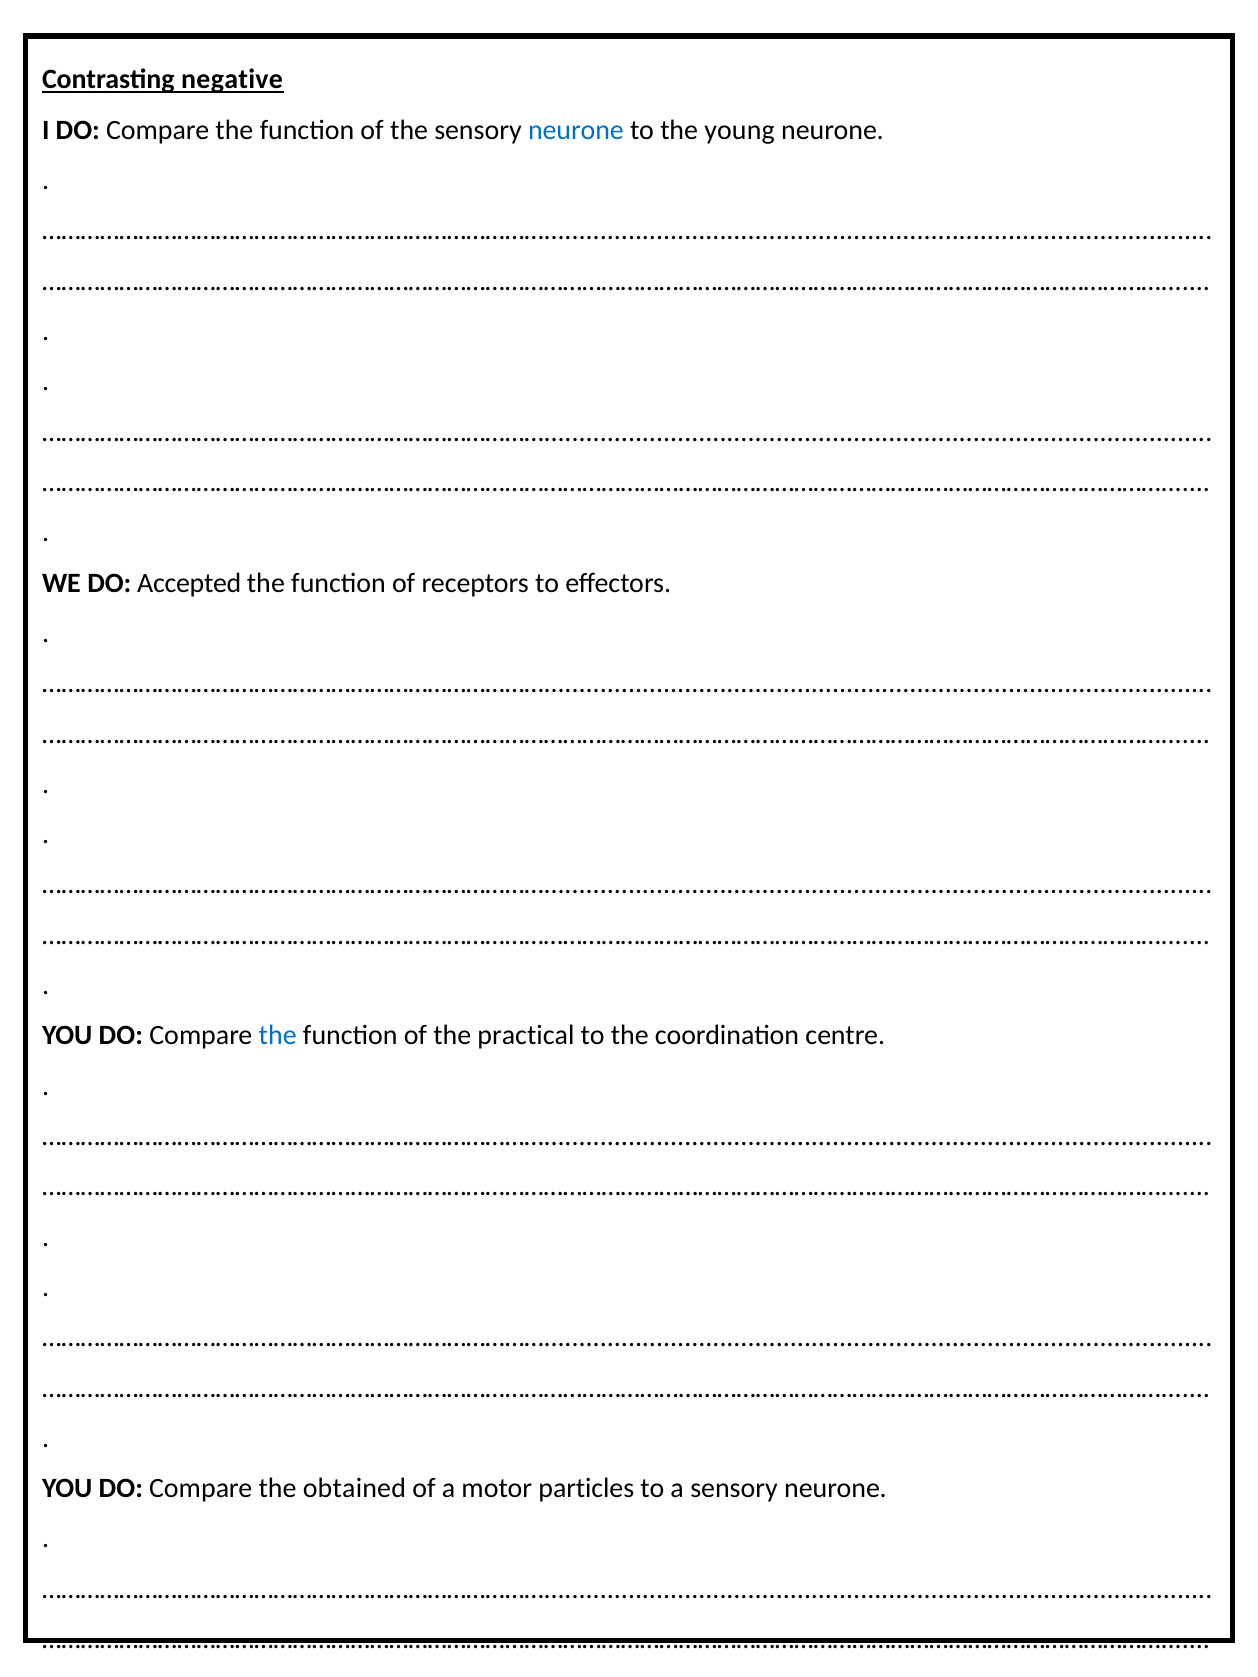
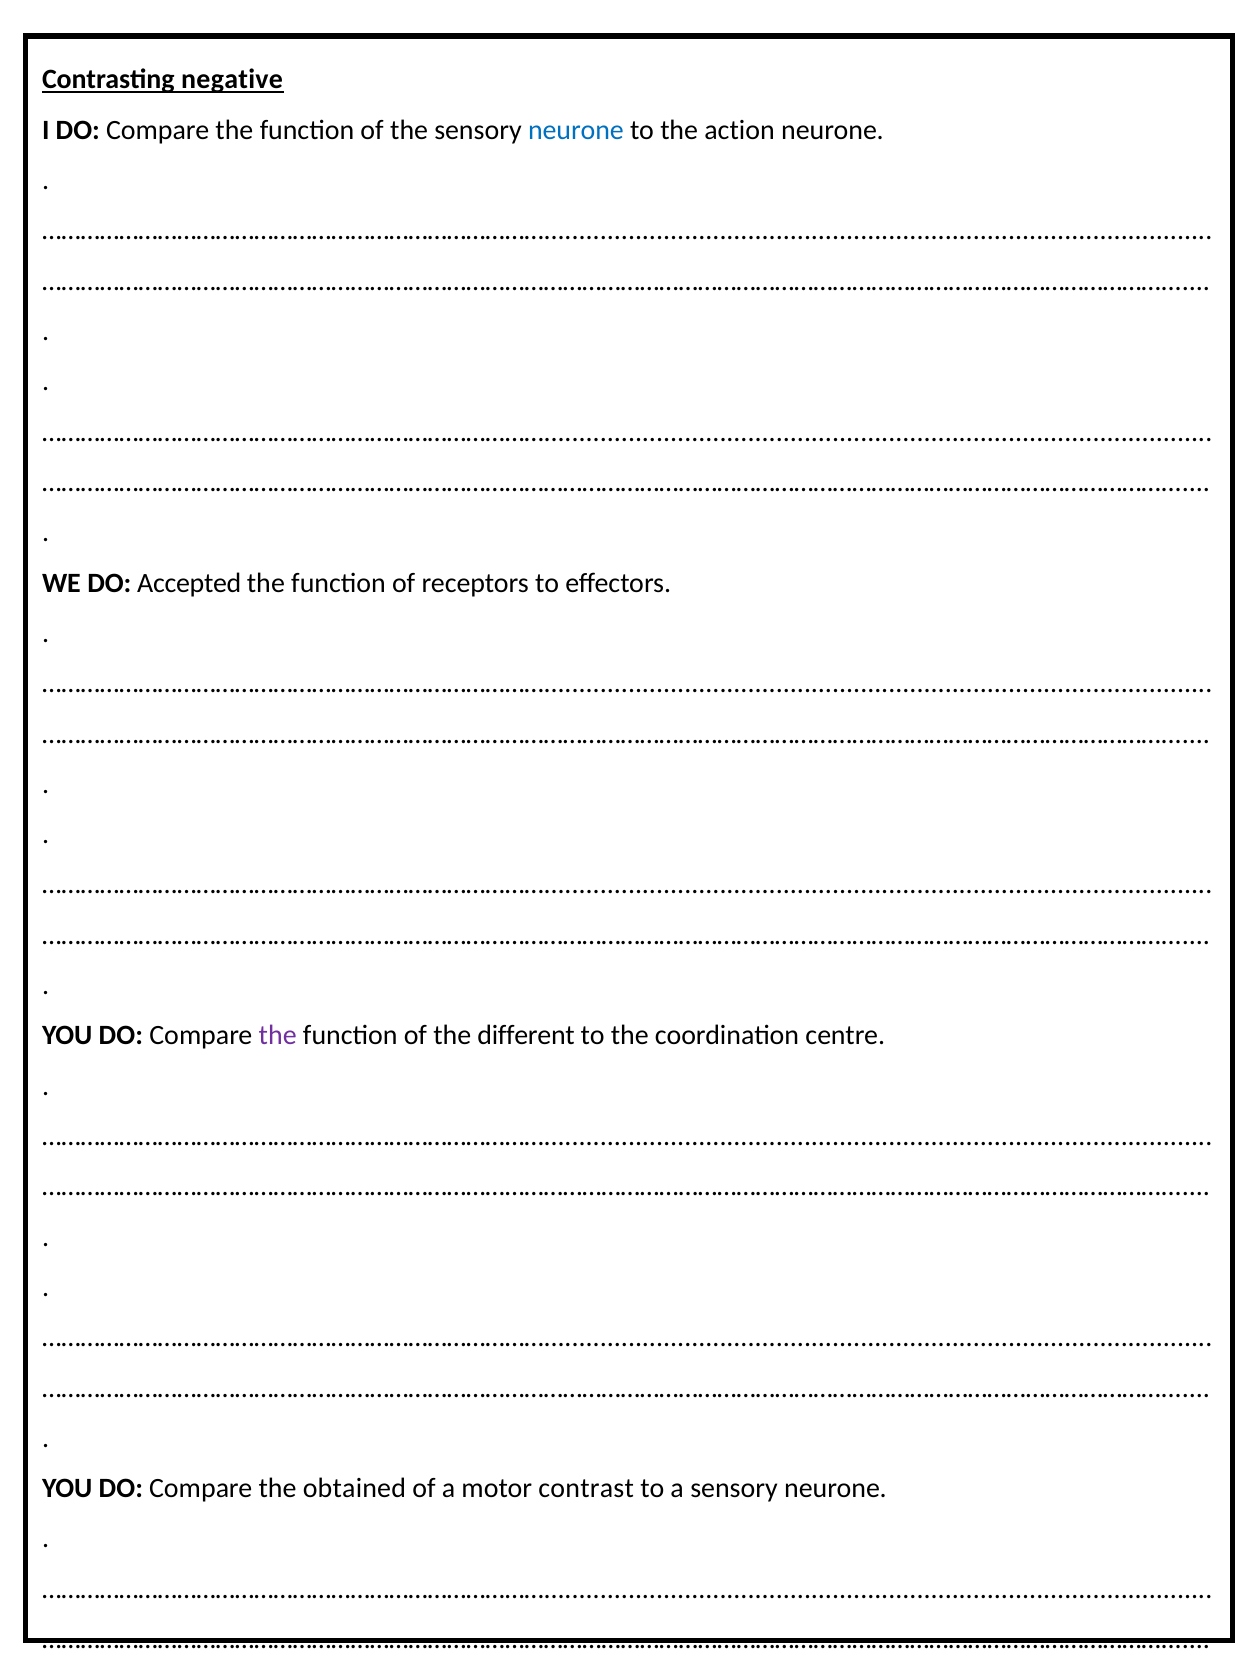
young: young -> action (740, 130)
the colour: blue -> purple (278, 1036)
practical: practical -> different (526, 1036)
particles: particles -> contrast (586, 1489)
